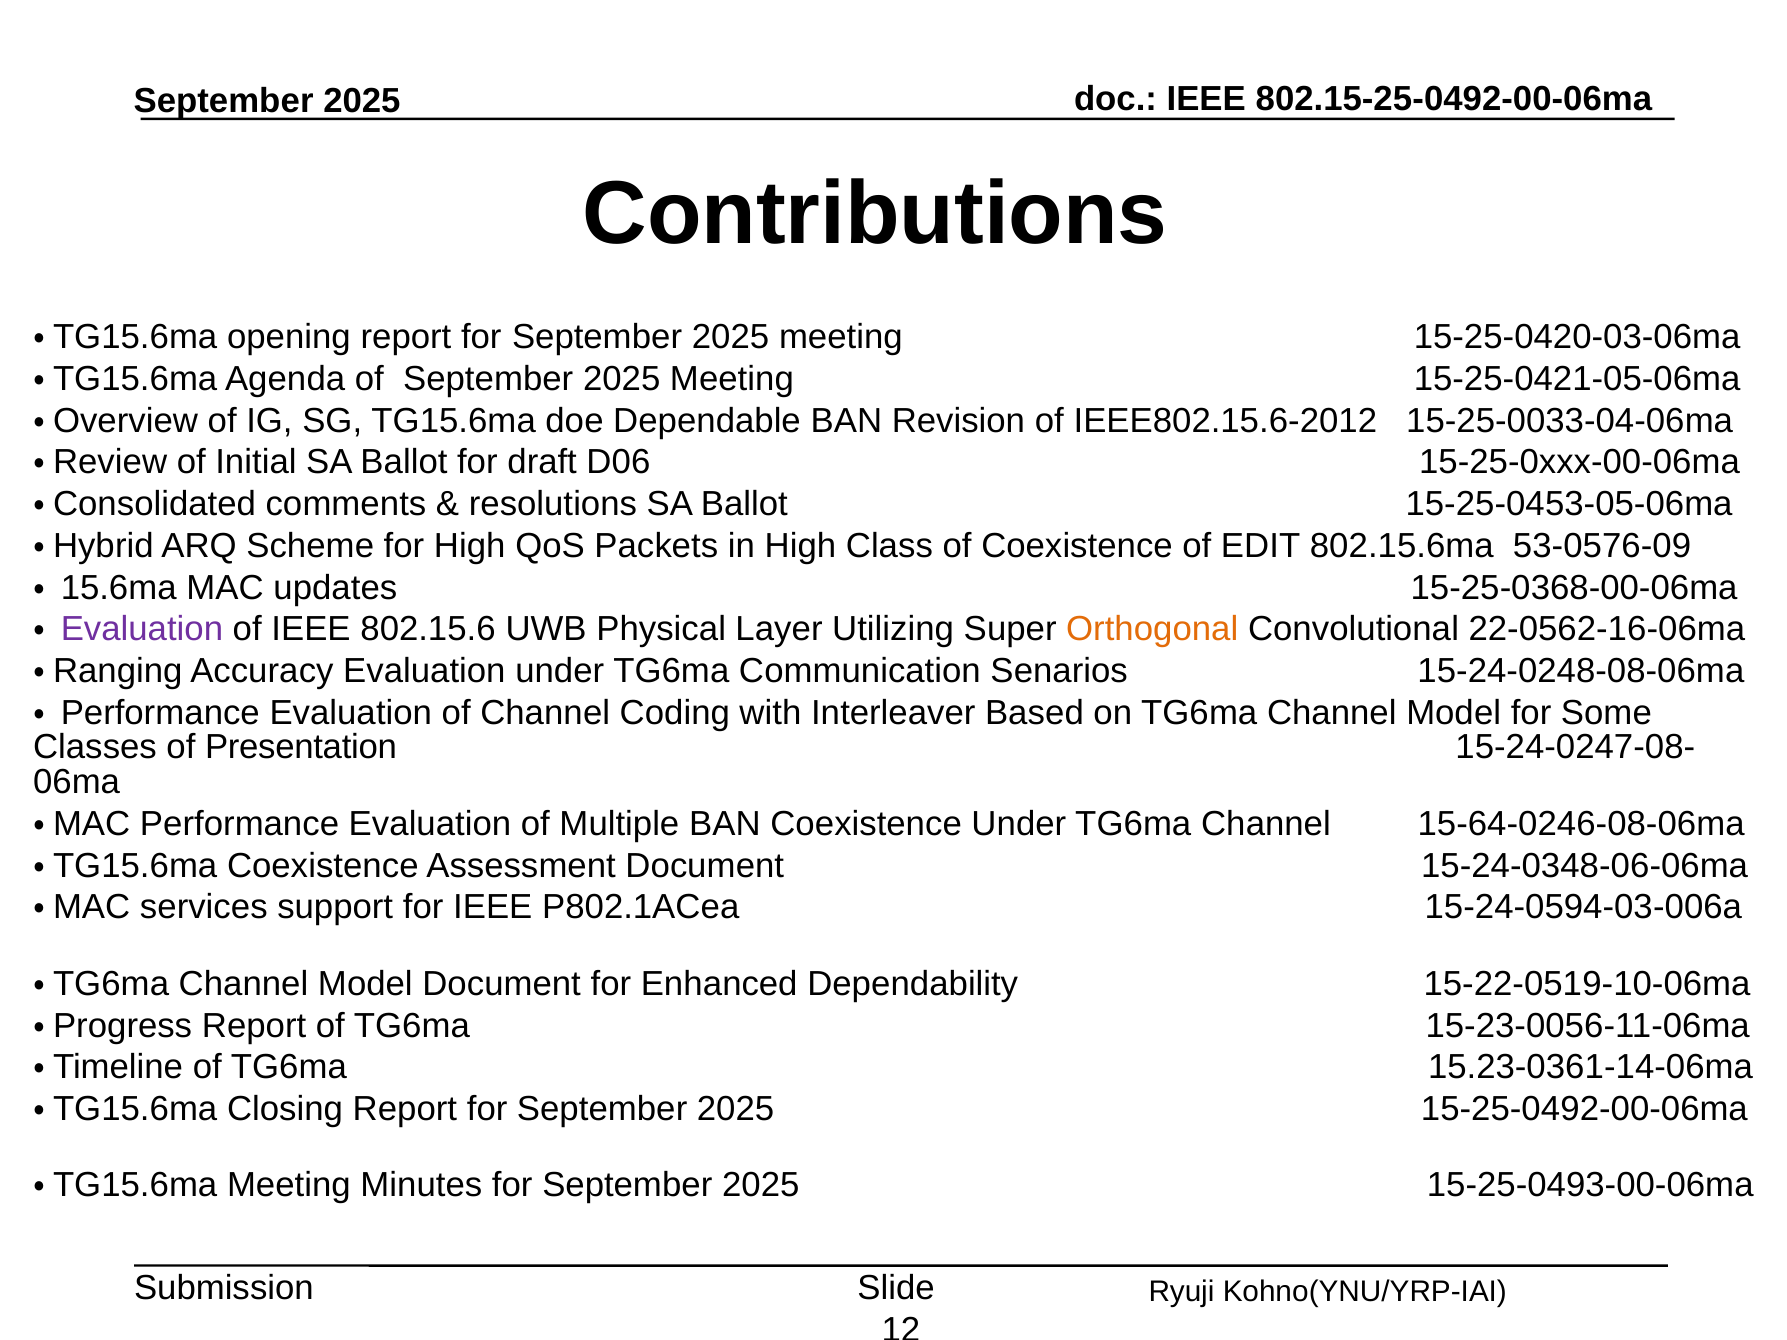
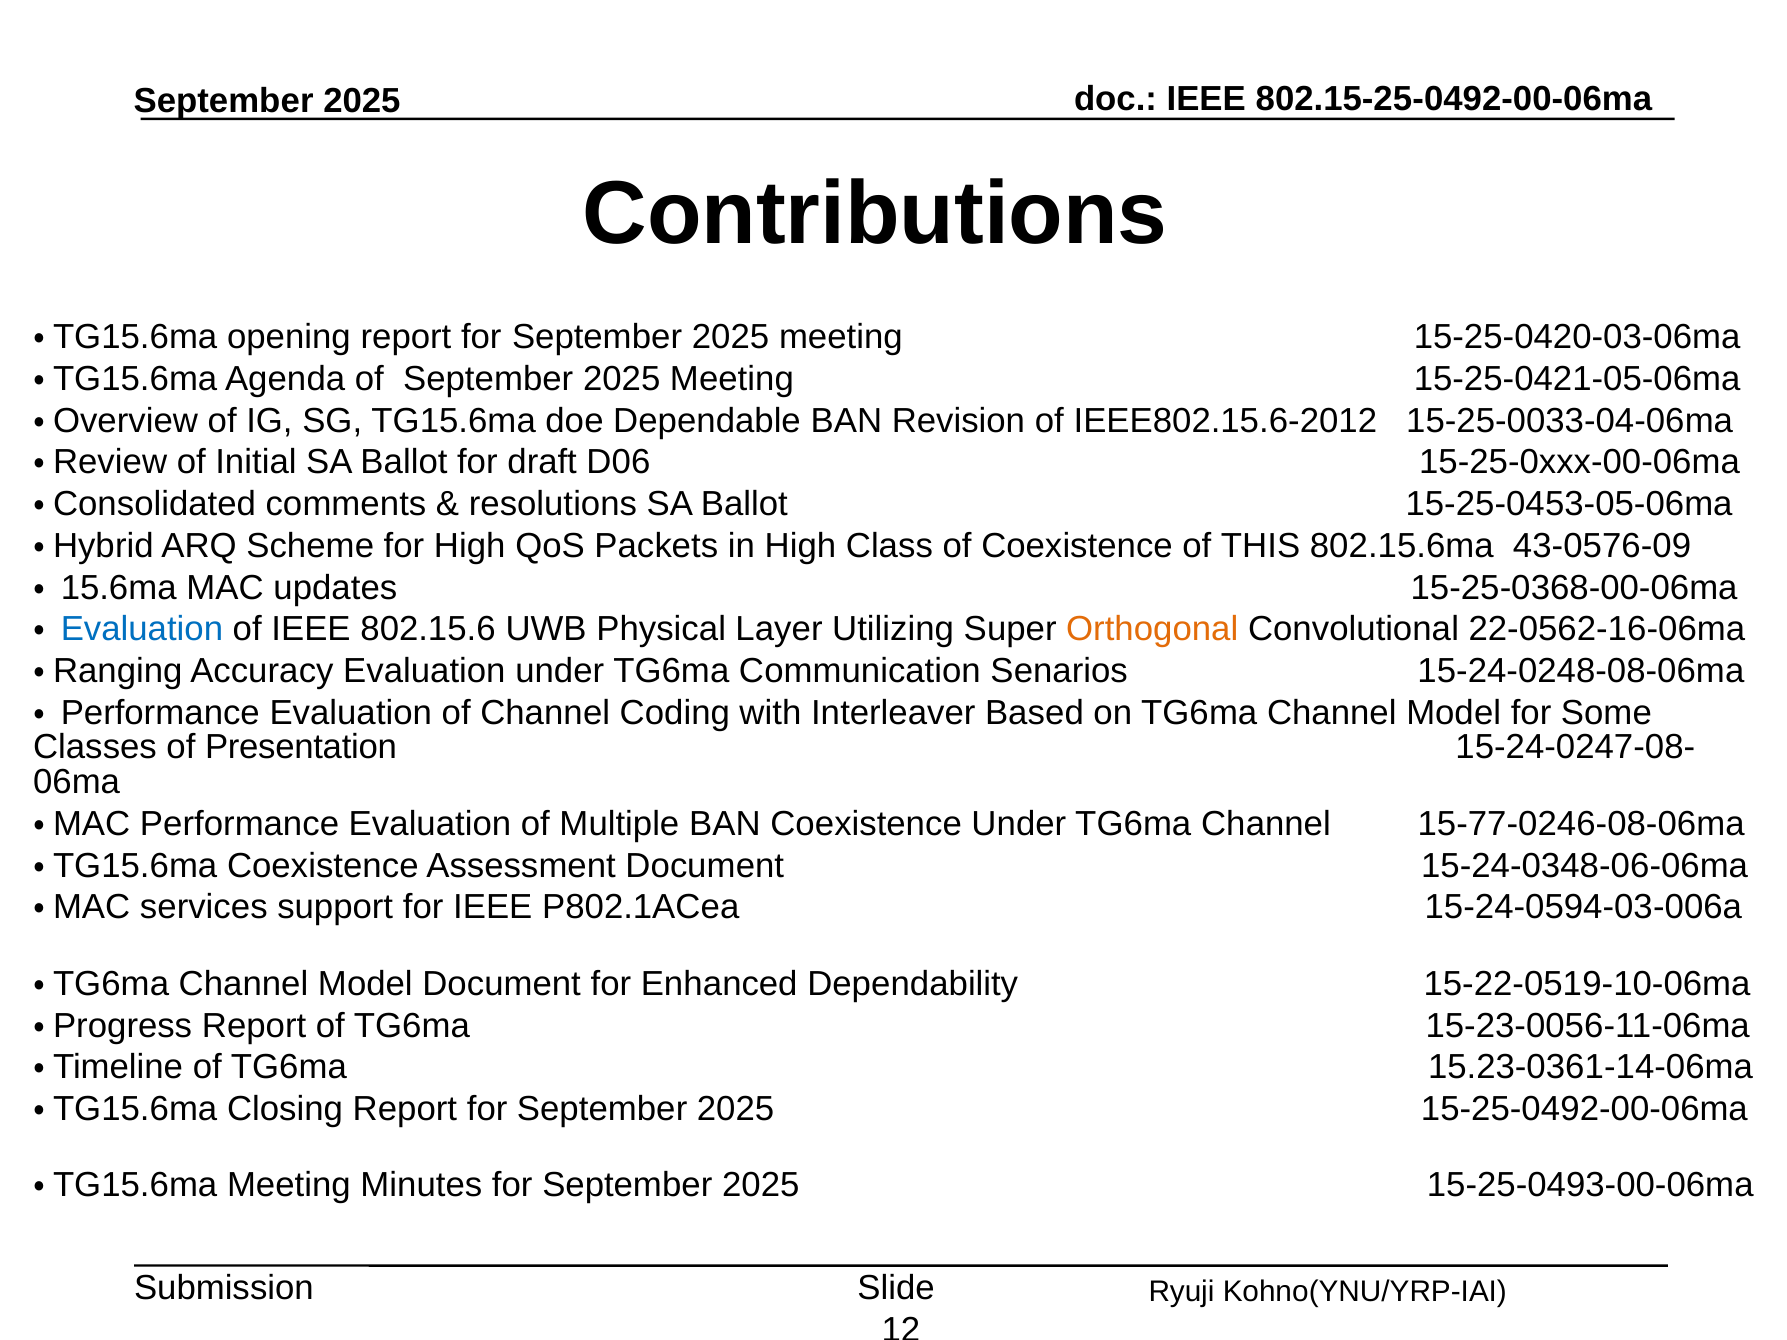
EDIT: EDIT -> THIS (1261, 546)
53-0576-09: 53-0576-09 -> 43-0576-09 (1602, 546)
Evaluation colour: purple -> blue (142, 629)
15-64-0246-08-06ma: 15-64-0246-08-06ma -> 15-77-0246-08-06ma (1581, 824)
